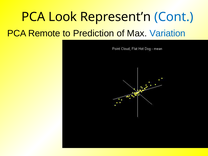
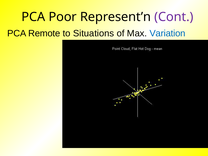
Look: Look -> Poor (63, 17)
Cont colour: blue -> purple (174, 17)
Prediction: Prediction -> Situations (94, 33)
